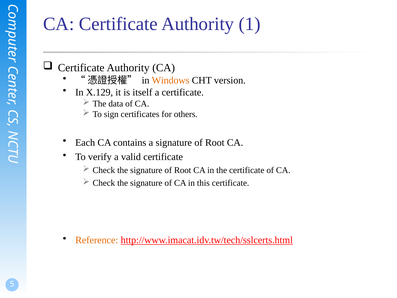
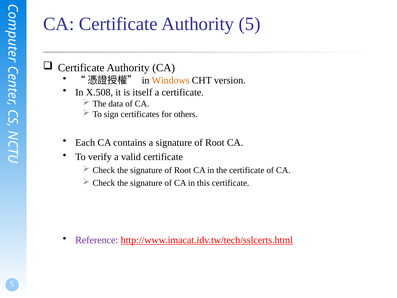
Authority 1: 1 -> 5 (250, 24)
X.129: X.129 -> X.508 (99, 92)
Reference colour: orange -> purple (97, 240)
